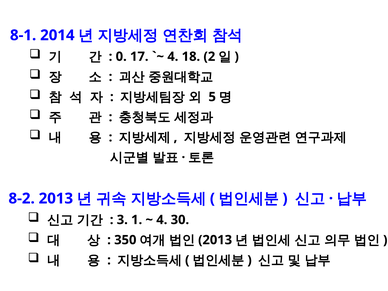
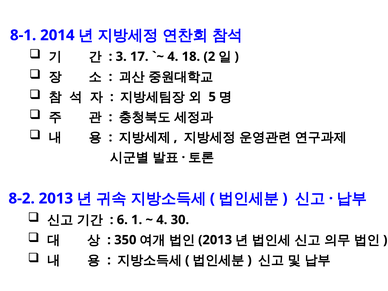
0: 0 -> 3 (121, 57)
3: 3 -> 6 (122, 220)
